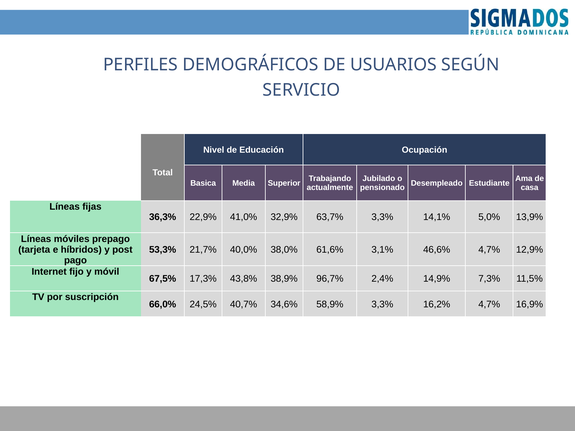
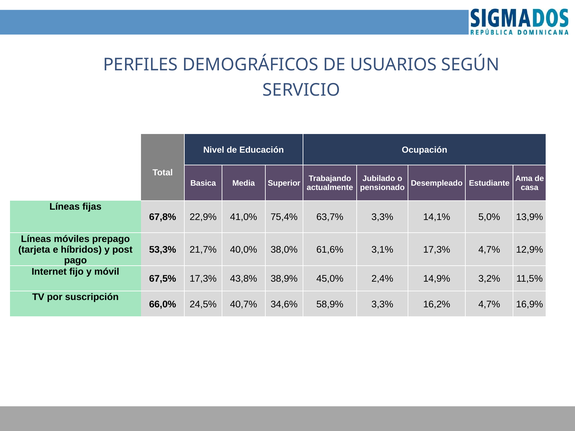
36,3%: 36,3% -> 67,8% (163, 217)
32,9%: 32,9% -> 75,4% (284, 217)
3,1% 46,6%: 46,6% -> 17,3% (437, 250)
96,7%: 96,7% -> 45,0% (330, 279)
7,3%: 7,3% -> 3,2% (489, 279)
